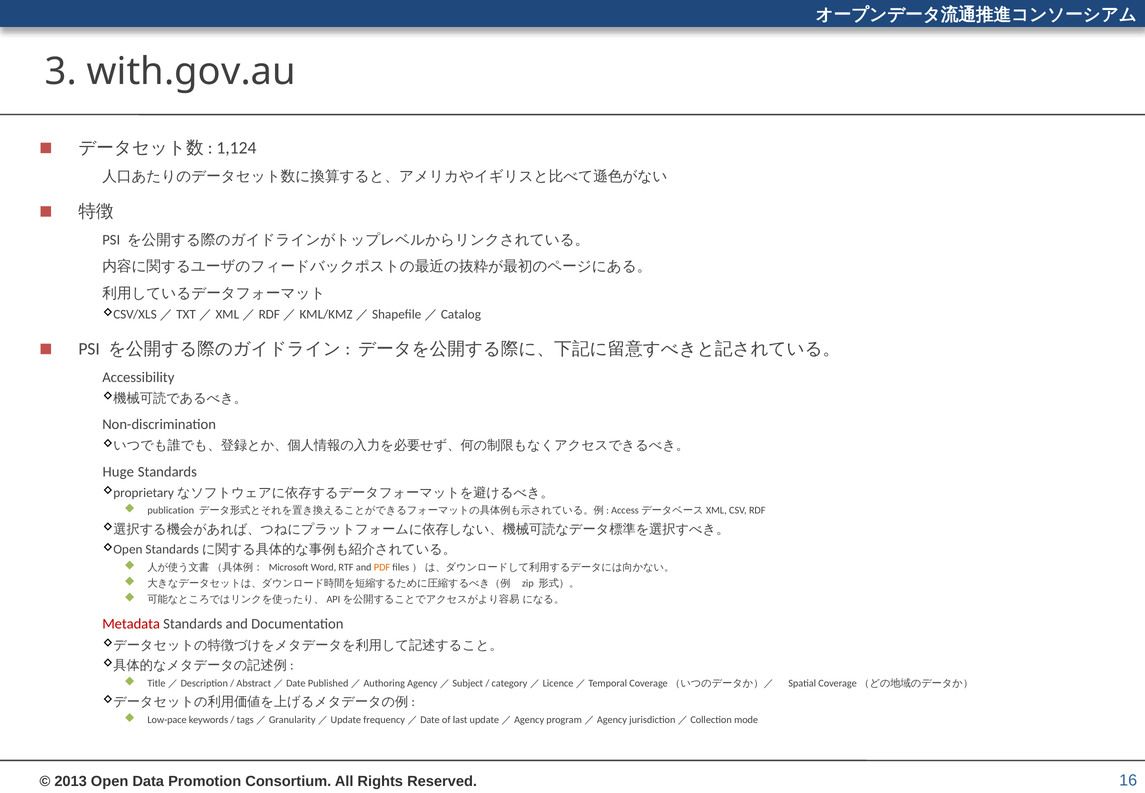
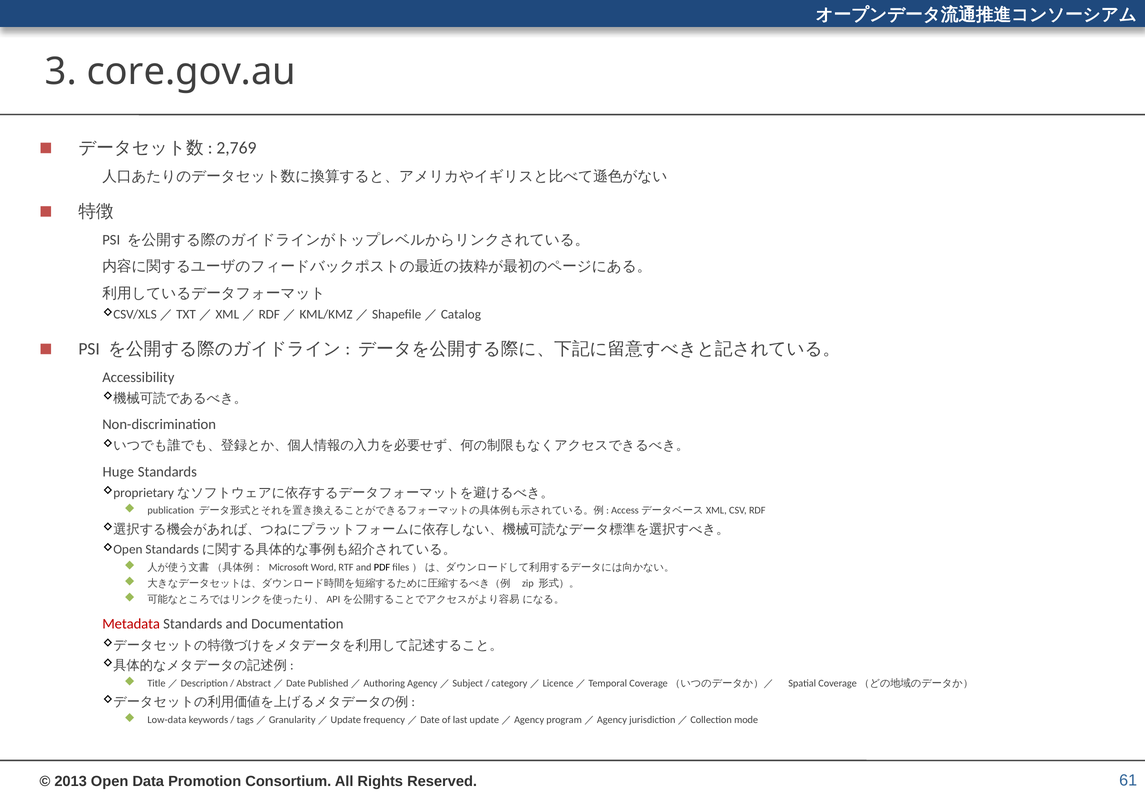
with.gov.au: with.gov.au -> core.gov.au (191, 72)
1,124: 1,124 -> 2,769 (236, 148)
PDF colour: orange -> black (382, 567)
Low-pace: Low-pace -> Low-data (167, 719)
16: 16 -> 61 (1128, 780)
